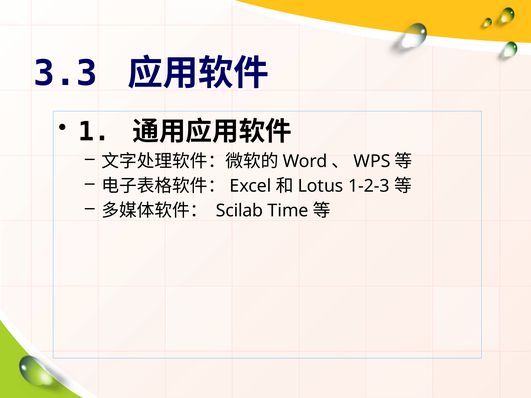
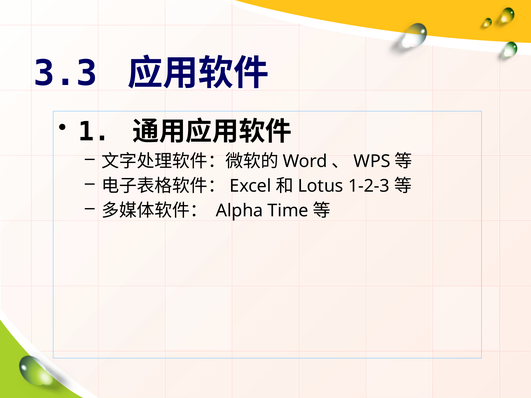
Scilab: Scilab -> Alpha (239, 211)
